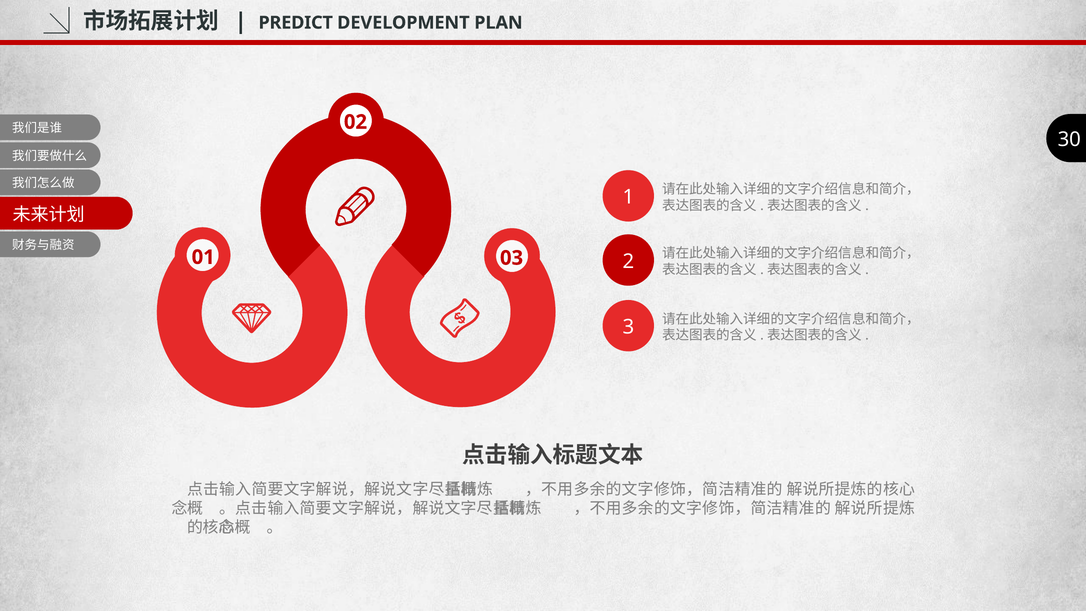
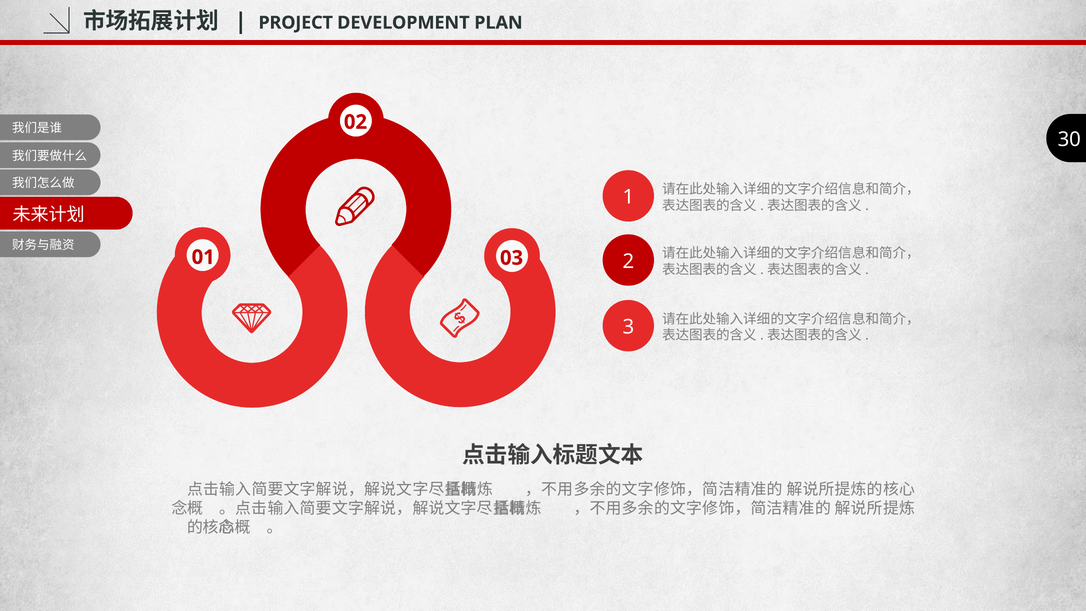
PREDICT: PREDICT -> PROJECT (296, 23)
